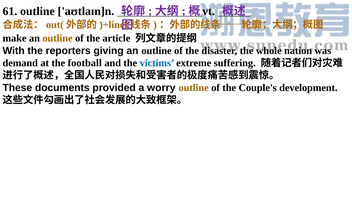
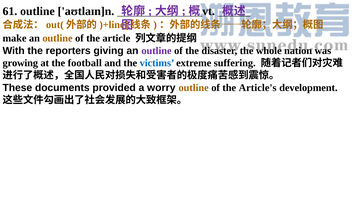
outline colour: black -> purple (157, 51)
demand: demand -> growing (20, 63)
Couple's: Couple's -> Article's (258, 88)
